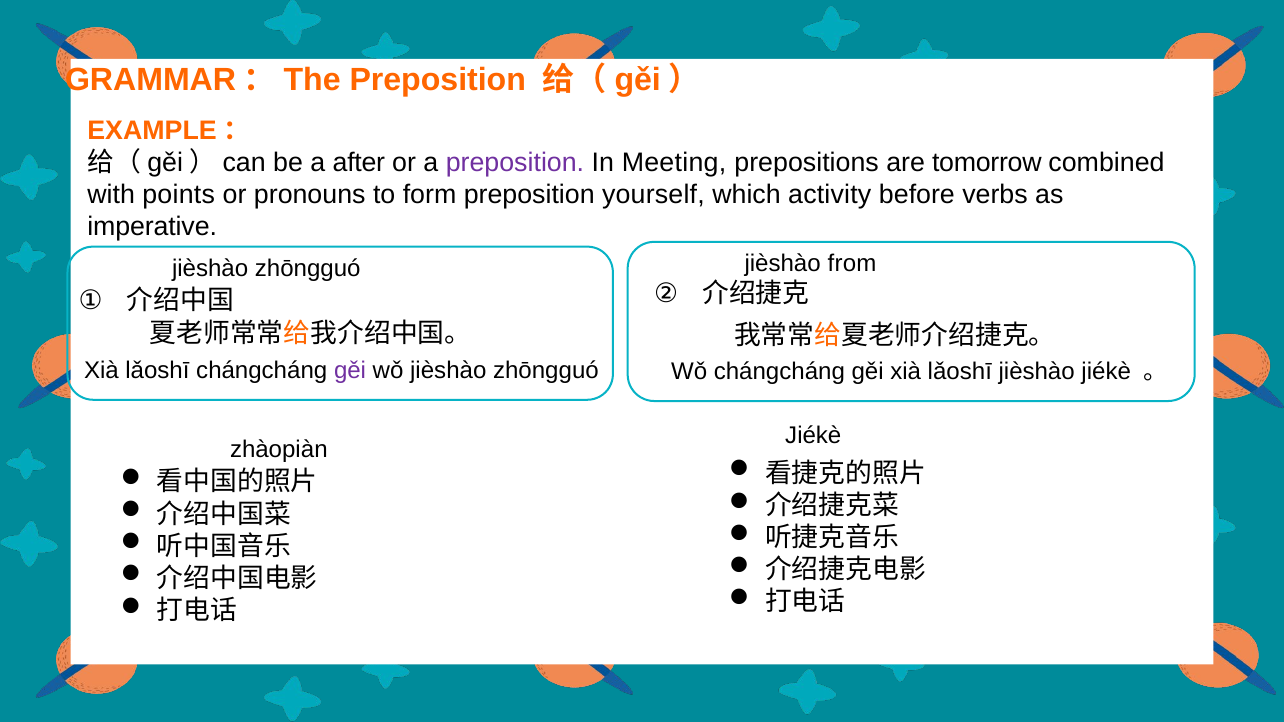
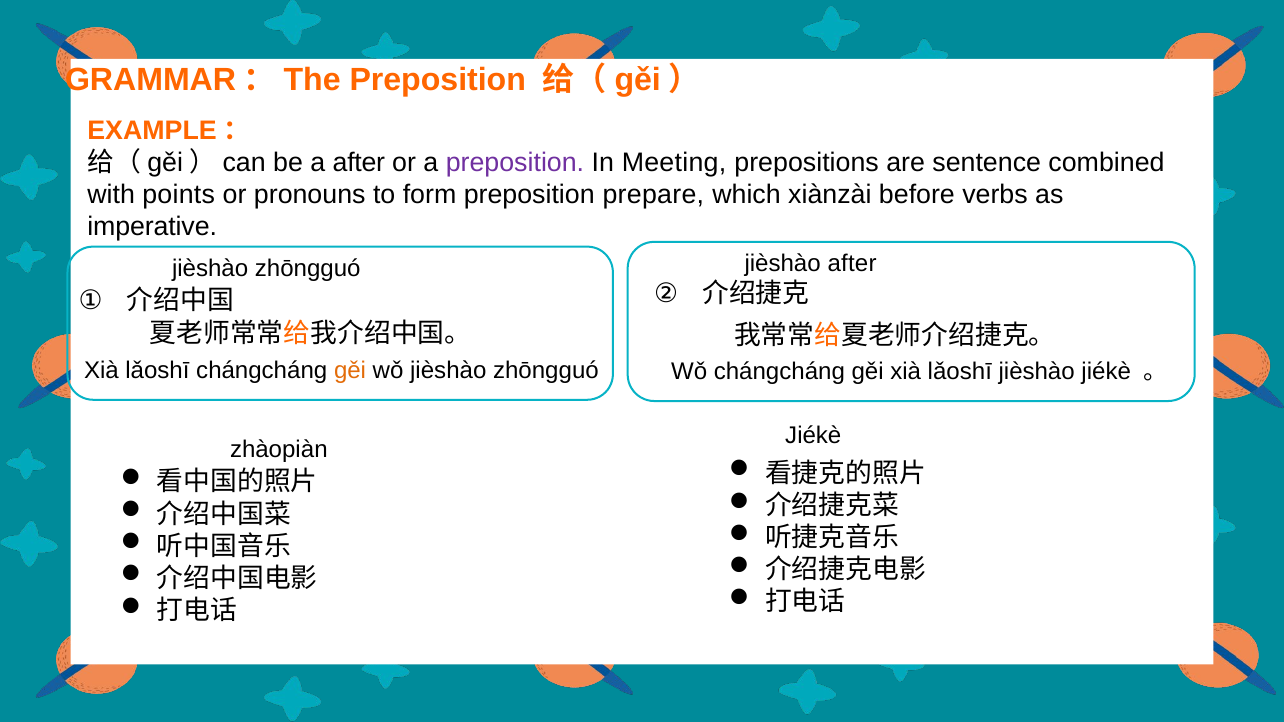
tomorrow: tomorrow -> sentence (987, 163)
yourself: yourself -> prepare (653, 195)
activity: activity -> xiànzài (830, 195)
jièshào from: from -> after (852, 264)
gěi colour: purple -> orange (350, 370)
